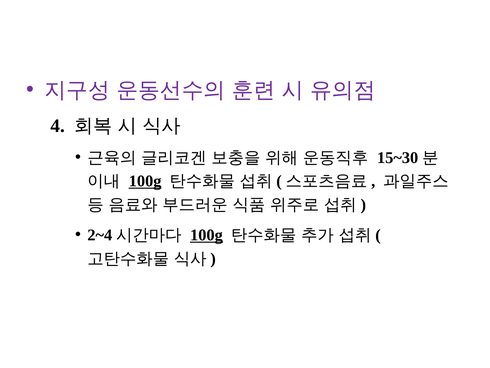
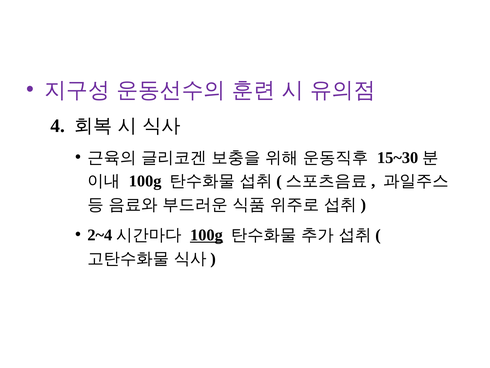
100g underline: present -> none (145, 181)
